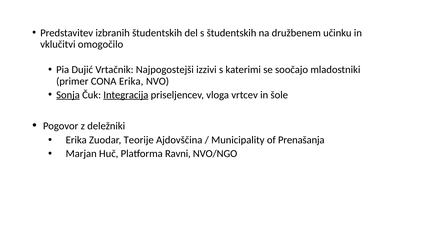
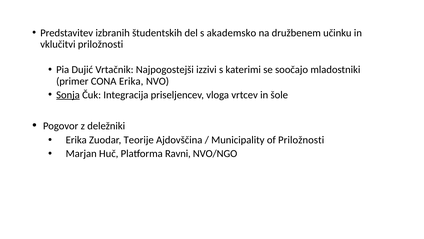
s študentskih: študentskih -> akademsko (231, 33)
vklučitvi omogočilo: omogočilo -> priložnosti (101, 44)
Integracija underline: present -> none (126, 95)
of Prenašanja: Prenašanja -> Priložnosti (301, 140)
